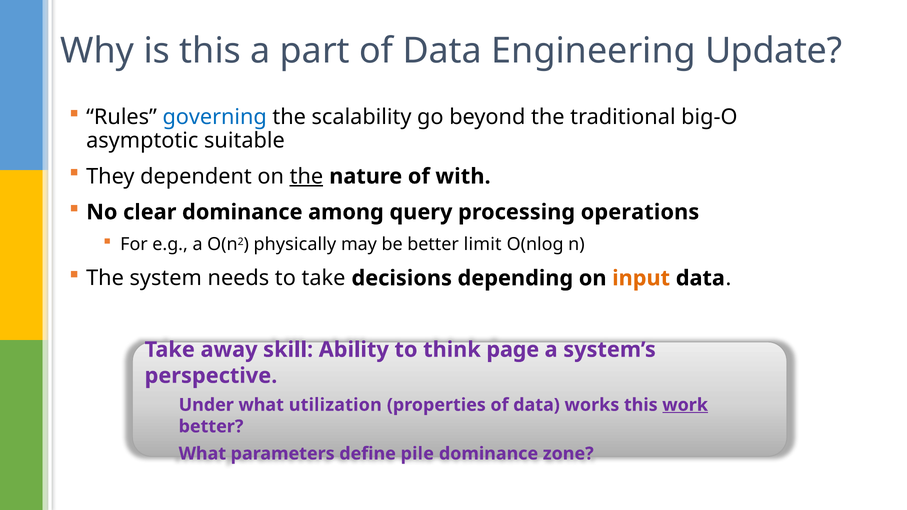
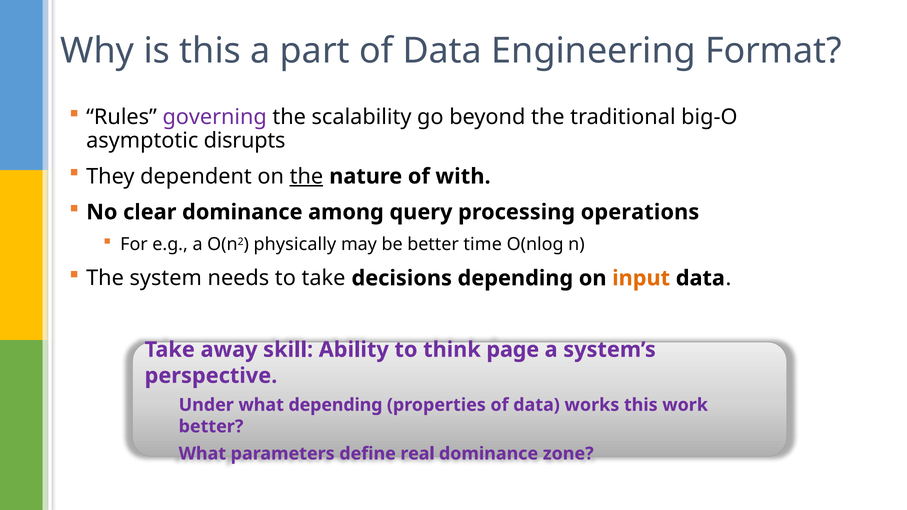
Update: Update -> Format (774, 51)
governing colour: blue -> purple (215, 117)
suitable: suitable -> disrupts (245, 141)
limit: limit -> time (483, 245)
what utilization: utilization -> depending (335, 405)
work underline: present -> none (685, 405)
pile: pile -> real (417, 454)
